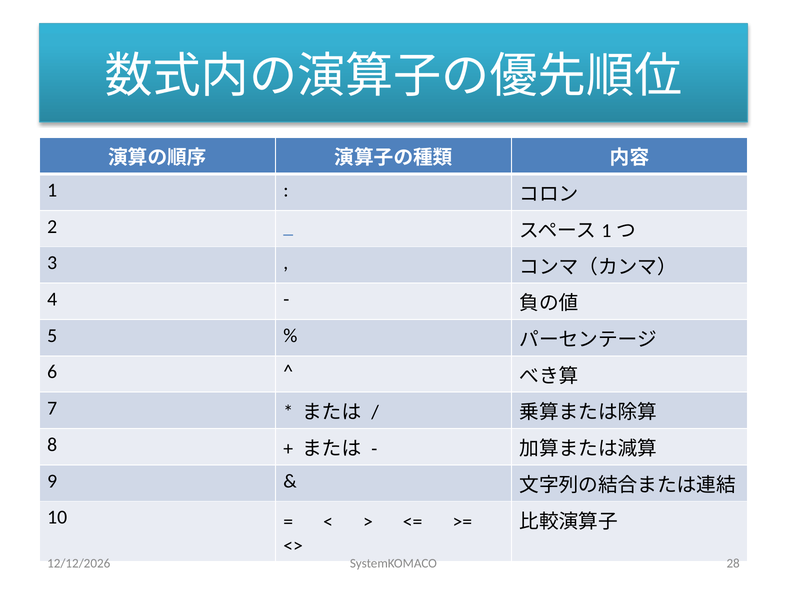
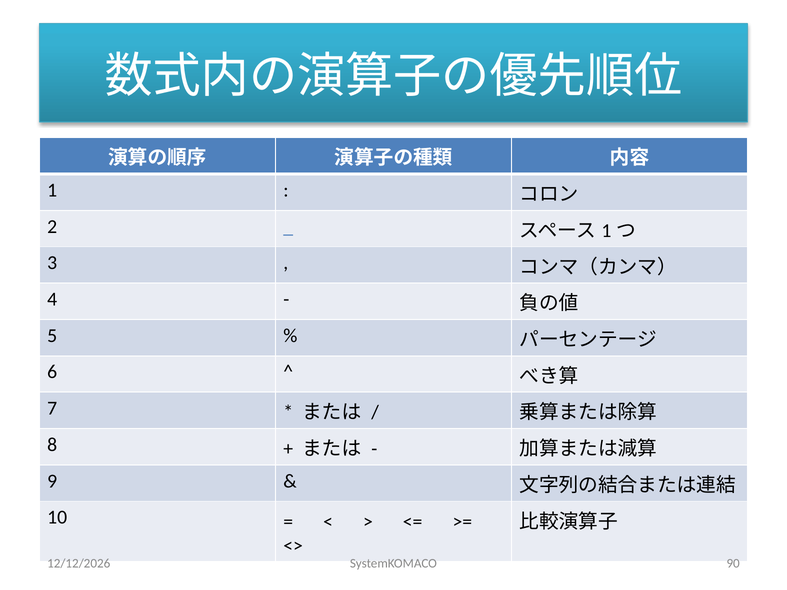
28: 28 -> 90 (733, 564)
